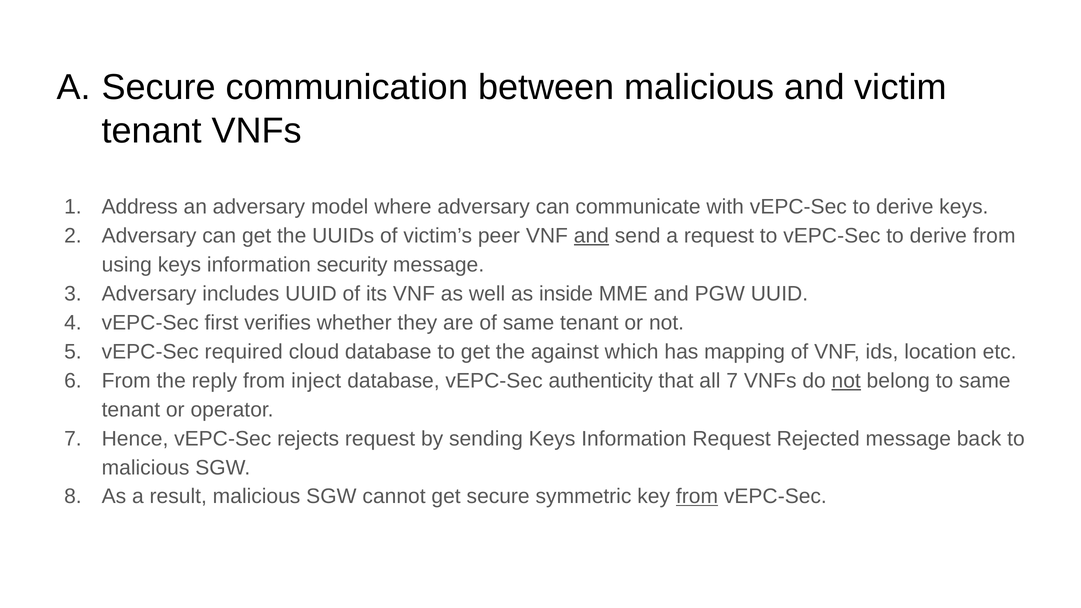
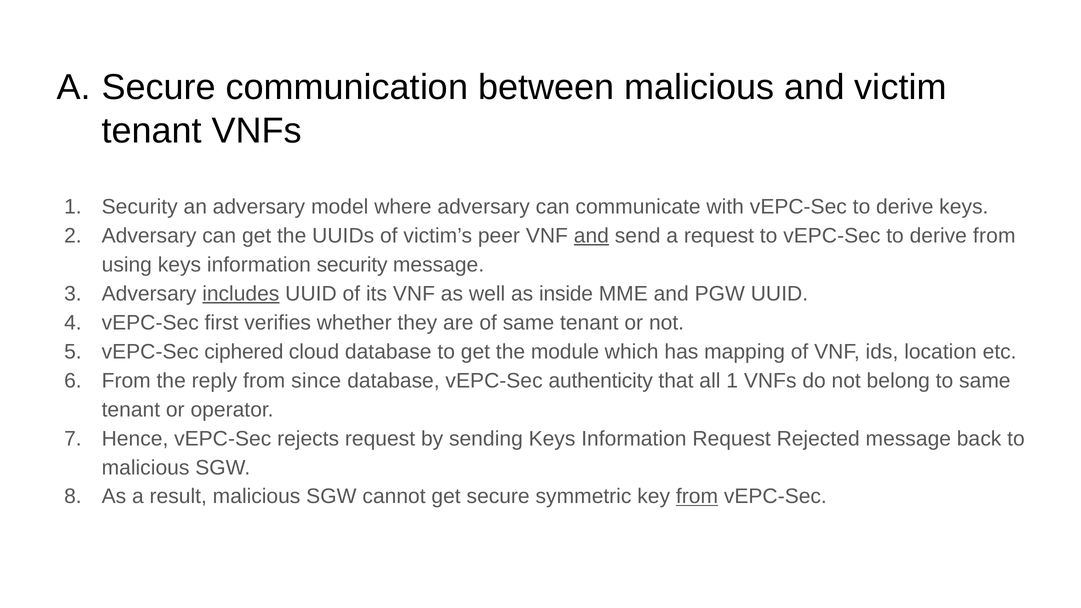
Address: Address -> Security (140, 207)
includes underline: none -> present (241, 294)
required: required -> ciphered (244, 352)
against: against -> module (565, 352)
inject: inject -> since (316, 381)
all 7: 7 -> 1 (732, 381)
not underline: present -> none (846, 381)
